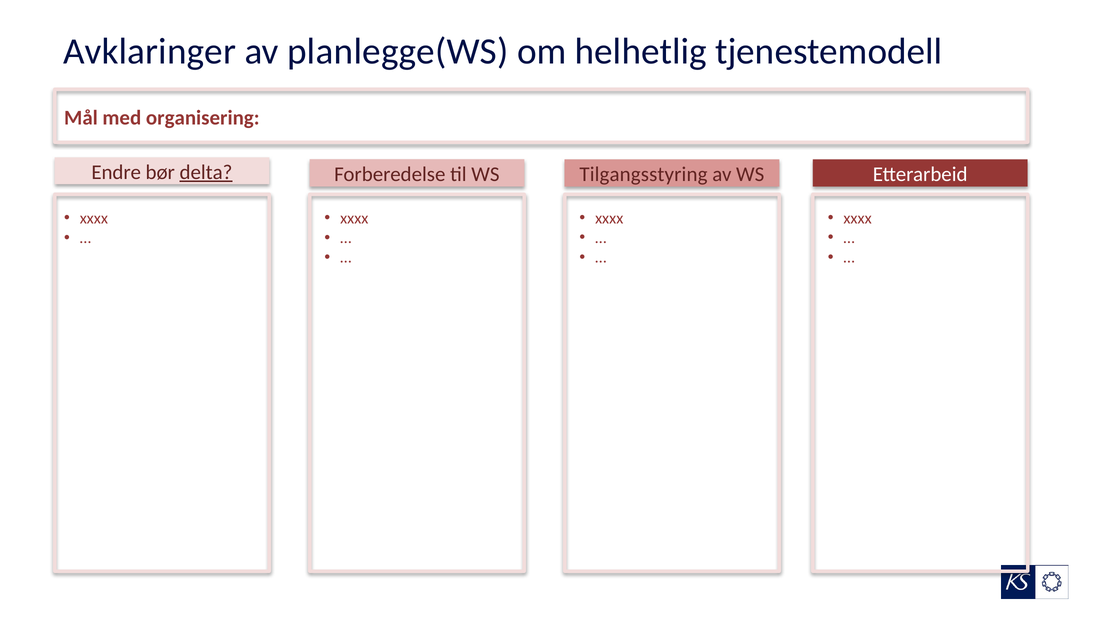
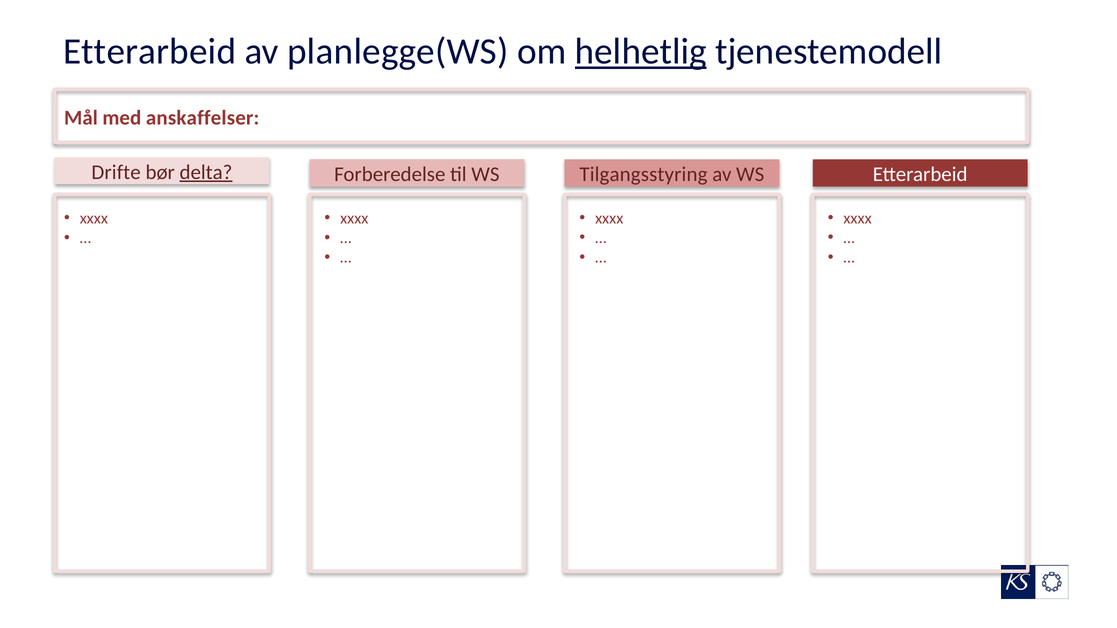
Avklaringer: Avklaringer -> Etterarbeid (150, 52)
helhetlig underline: none -> present (641, 52)
organisering: organisering -> anskaffelser (203, 118)
Endre: Endre -> Drifte (116, 172)
